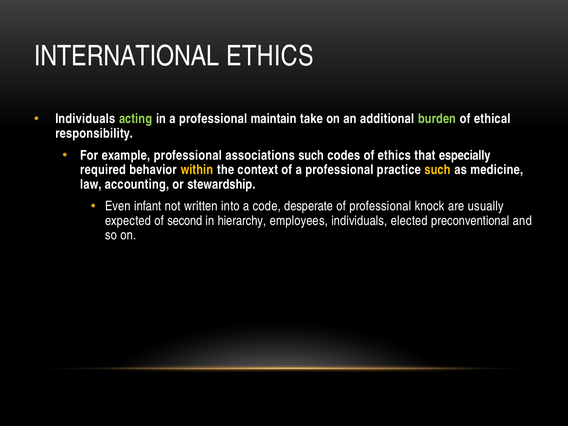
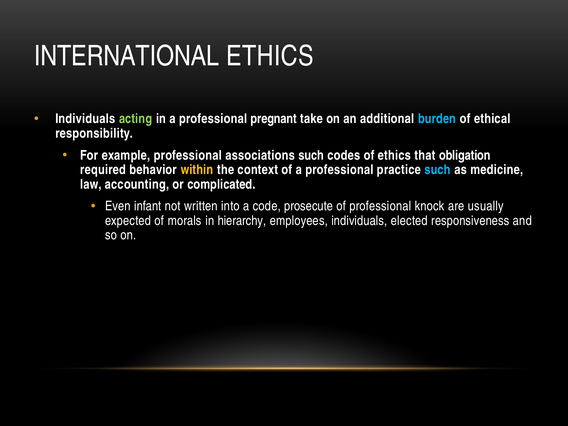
maintain: maintain -> pregnant (274, 119)
burden colour: light green -> light blue (437, 119)
especially: especially -> obligation (465, 155)
such colour: yellow -> light blue (438, 170)
stewardship: stewardship -> complicated (221, 184)
desperate: desperate -> prosecute (309, 206)
second: second -> morals (185, 221)
preconventional: preconventional -> responsiveness (470, 221)
